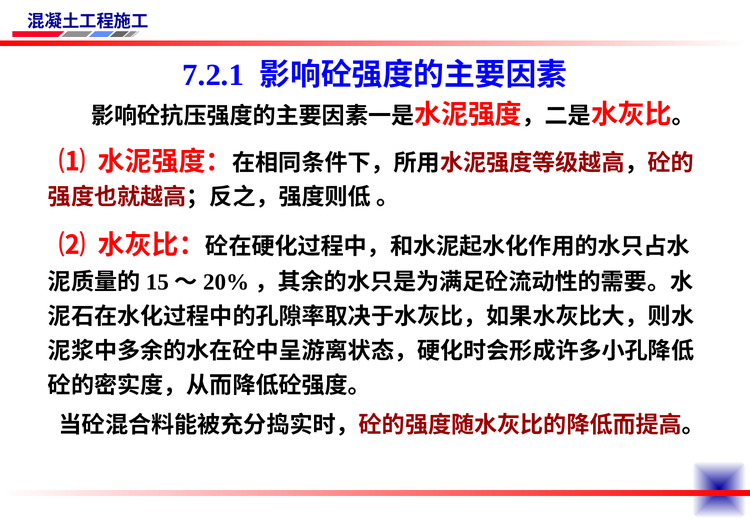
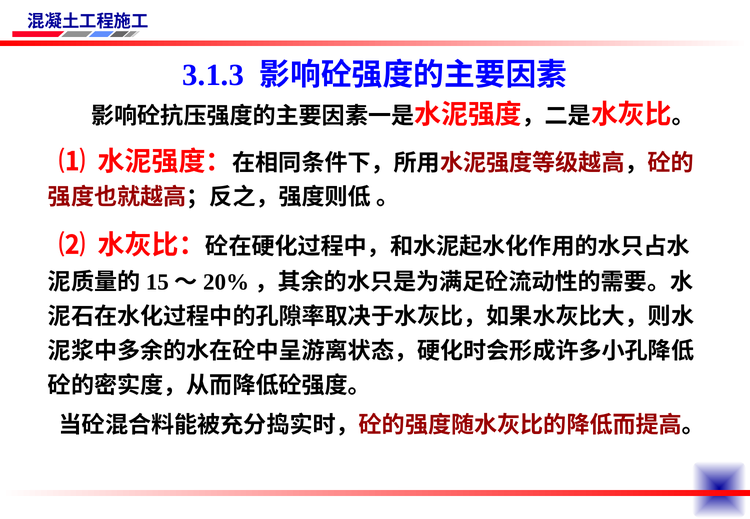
7.2.1: 7.2.1 -> 3.1.3 (213, 75)
